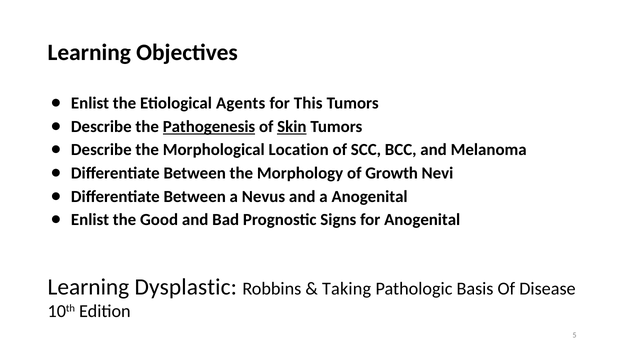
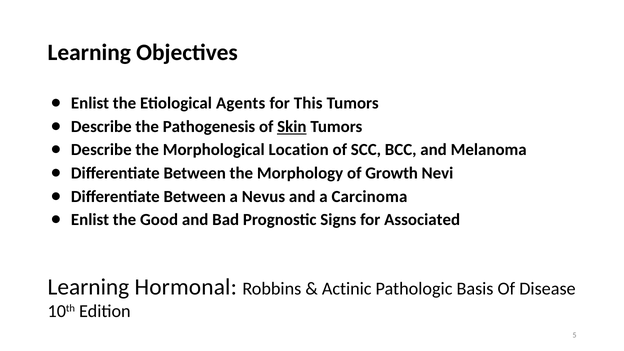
Pathogenesis underline: present -> none (209, 127)
a Anogenital: Anogenital -> Carcinoma (369, 196)
for Anogenital: Anogenital -> Associated (422, 220)
Dysplastic: Dysplastic -> Hormonal (186, 287)
Taking: Taking -> Actinic (347, 289)
